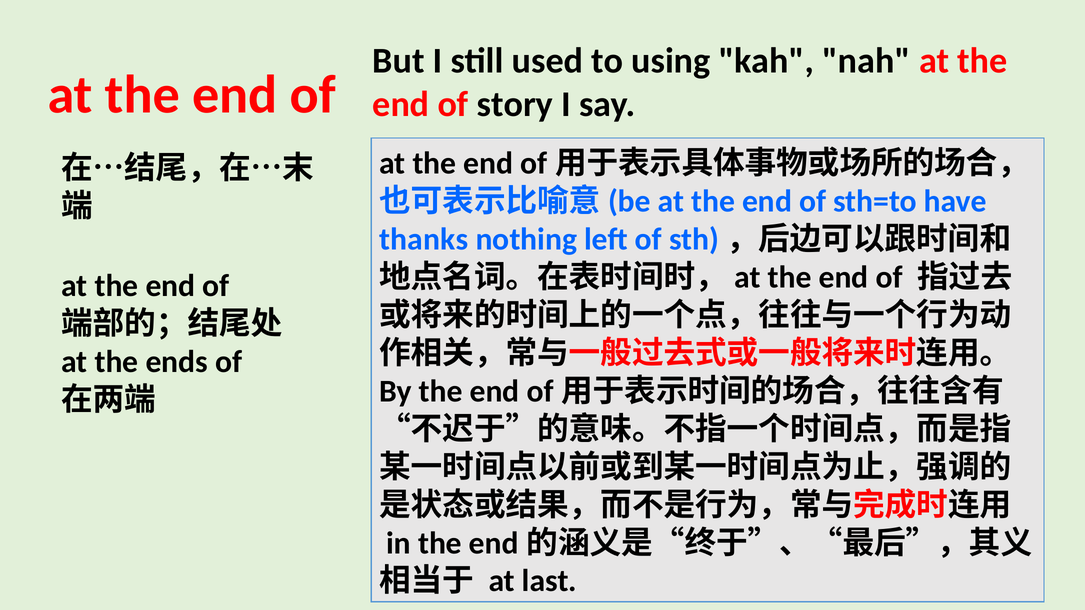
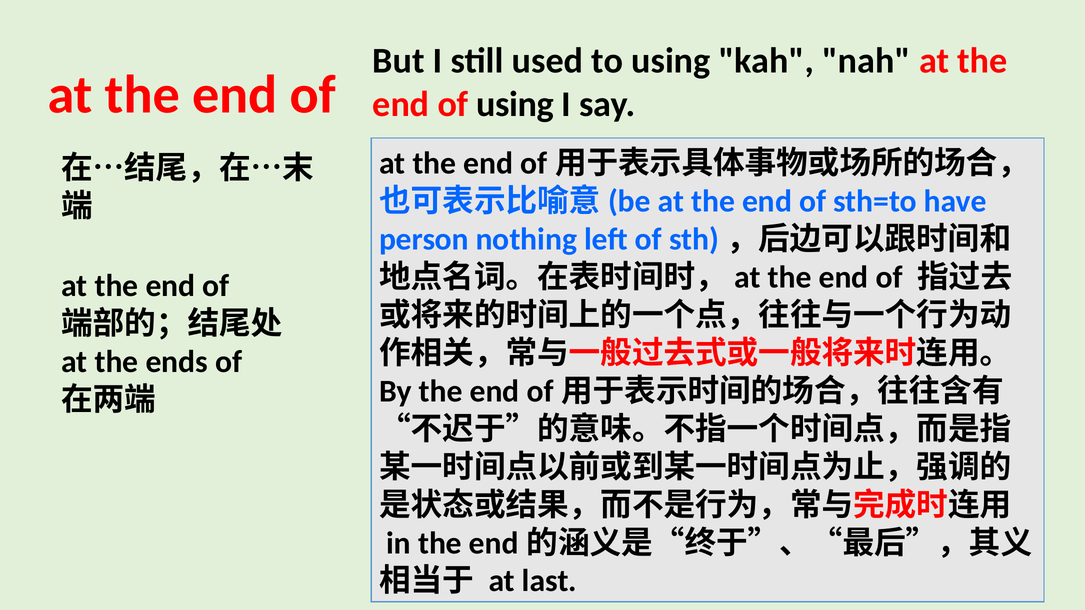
of story: story -> using (515, 104)
thanks: thanks -> person (424, 239)
